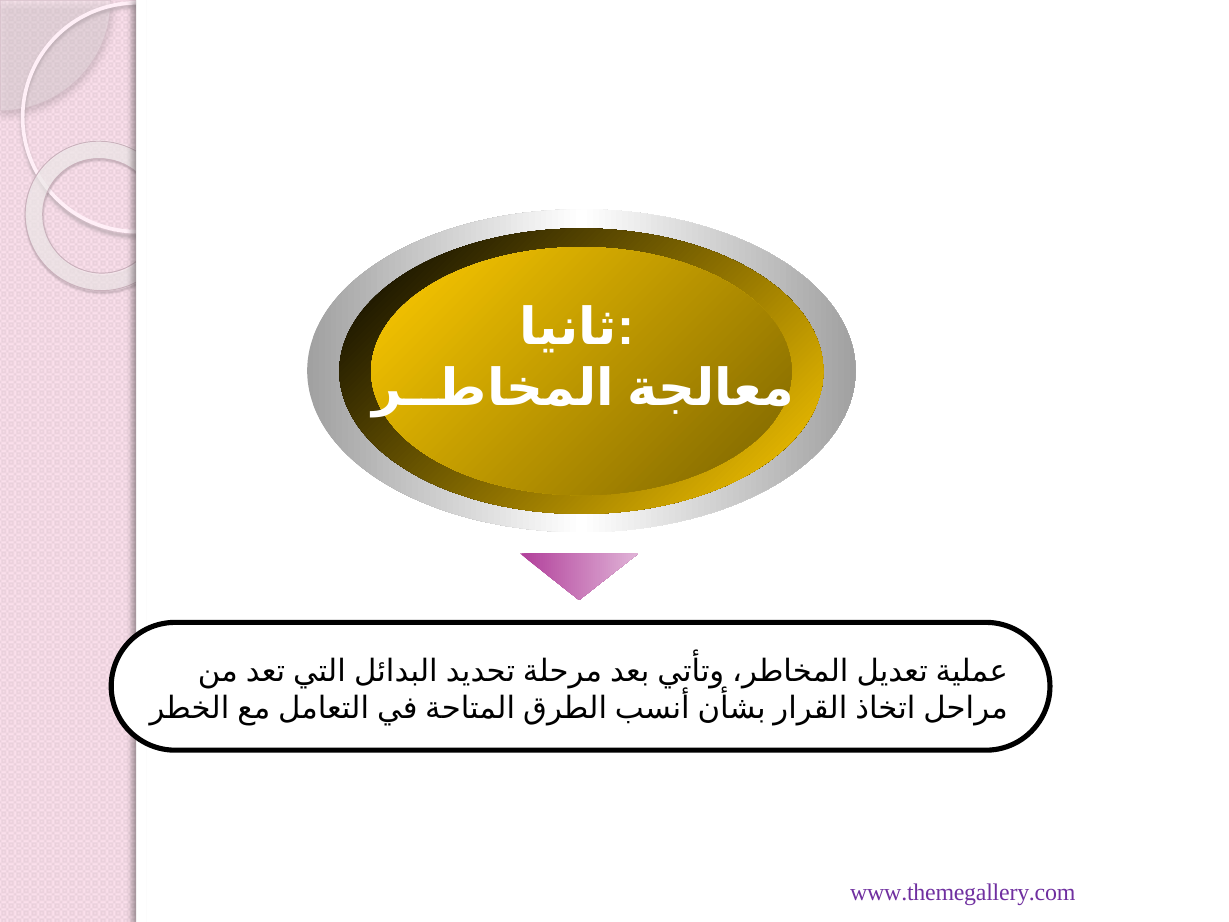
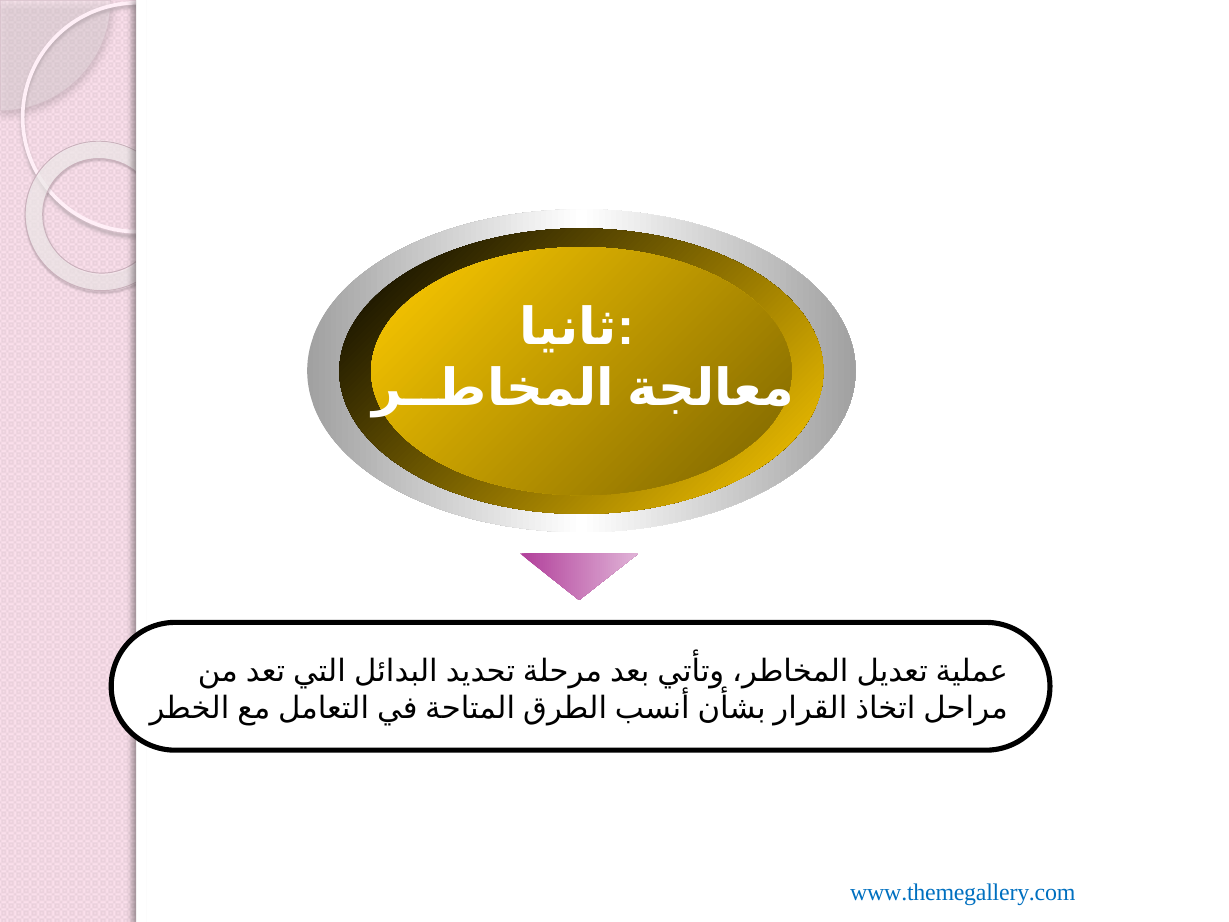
www.themegallery.com colour: purple -> blue (963, 893)
